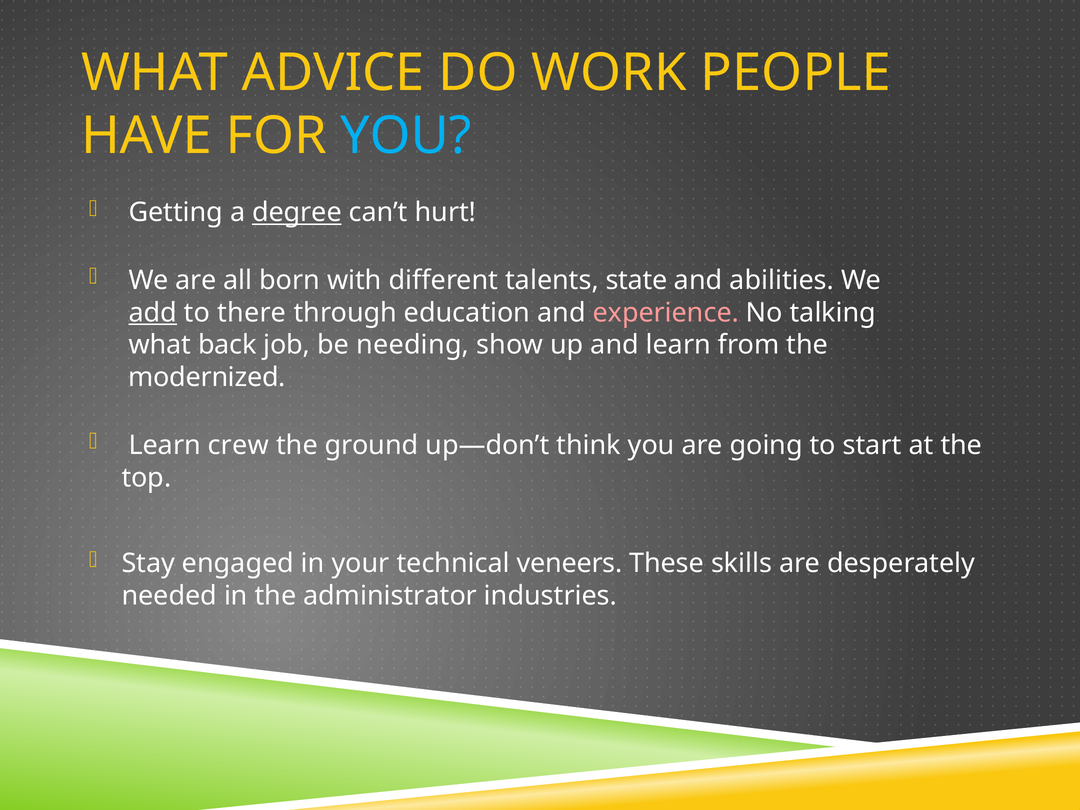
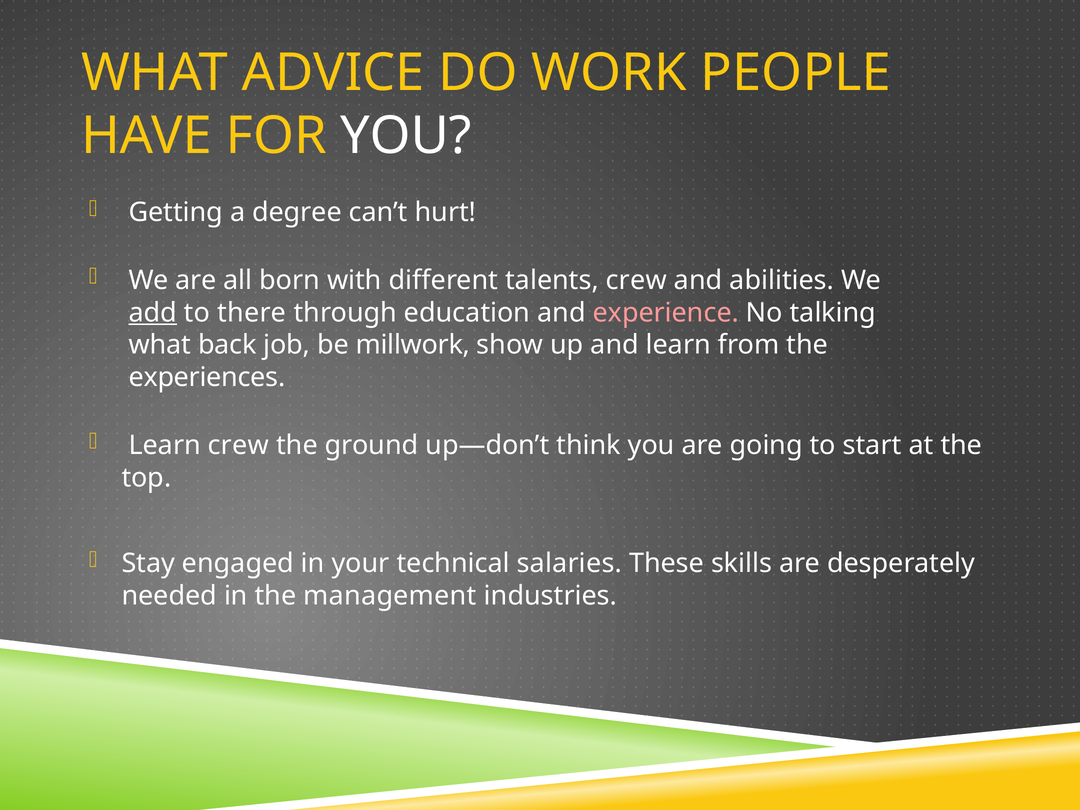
YOU colour: light blue -> white (406, 136)
degree underline: present -> none (297, 212)
talents state: state -> crew (636, 280)
needing: needing -> millwork (413, 345)
modernized: modernized -> experiences (207, 377)
veneers: veneers -> salaries (569, 563)
administrator: administrator -> management (390, 596)
